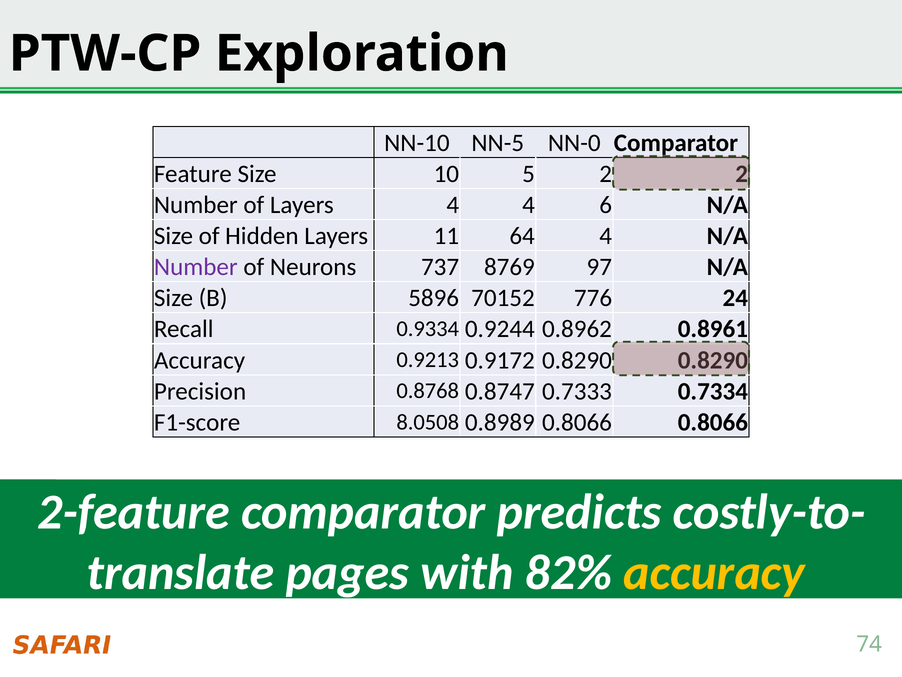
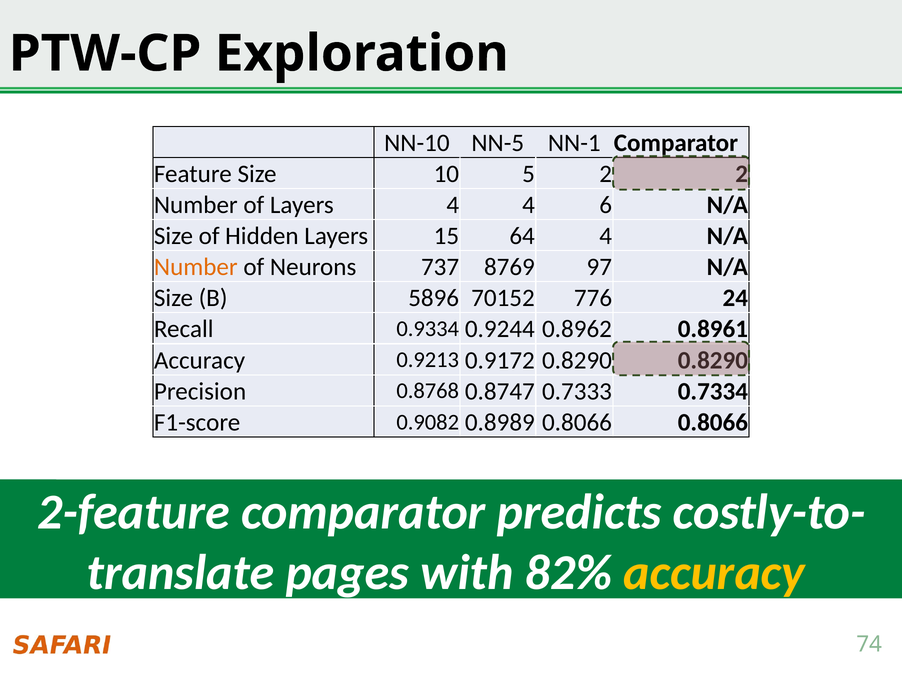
NN-0: NN-0 -> NN-1 (574, 143)
11: 11 -> 15 (446, 236)
Number colour: purple -> orange (196, 267)
8.0508: 8.0508 -> 0.9082 (428, 422)
